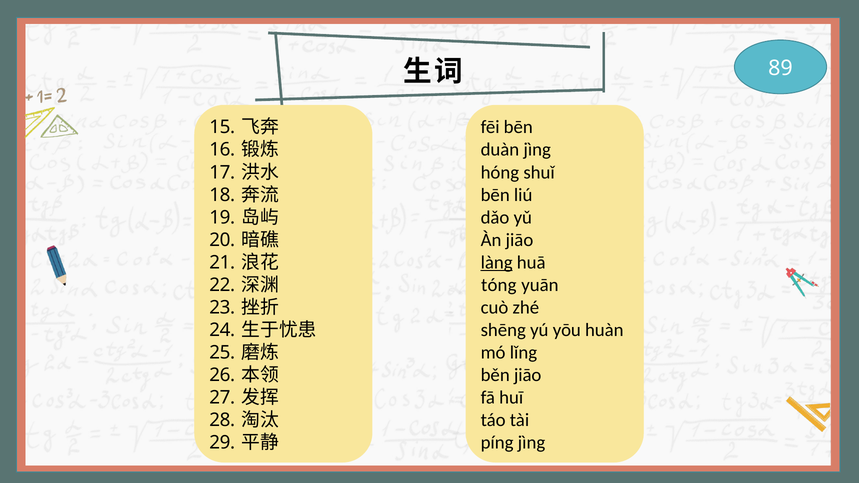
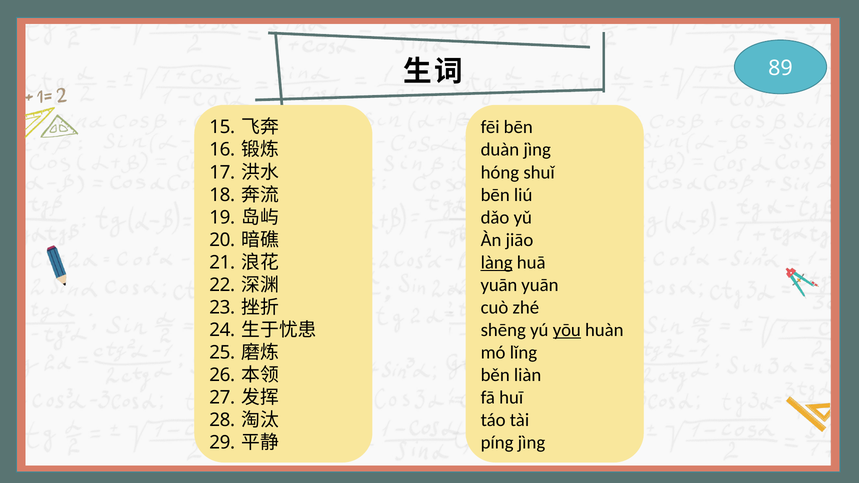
tóng: tóng -> yuān (499, 285)
yōu underline: none -> present (567, 330)
běn jiāo: jiāo -> liàn (528, 375)
